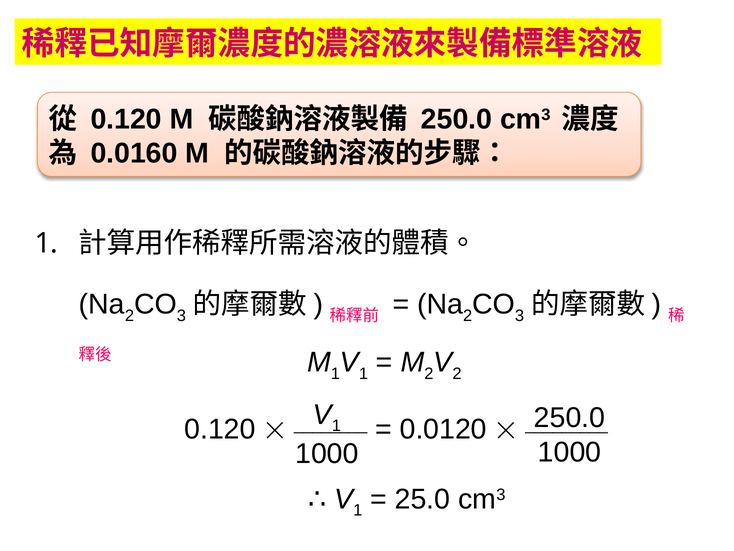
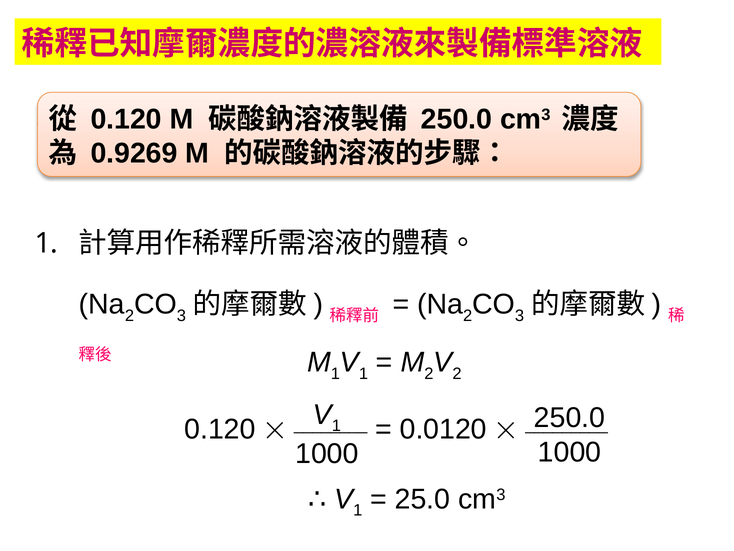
0.0160: 0.0160 -> 0.9269 (134, 153)
